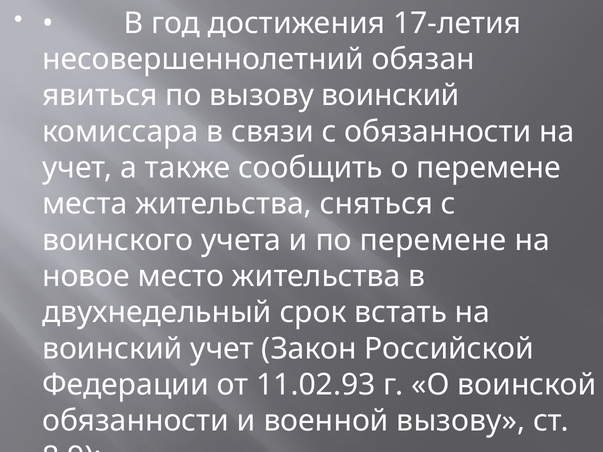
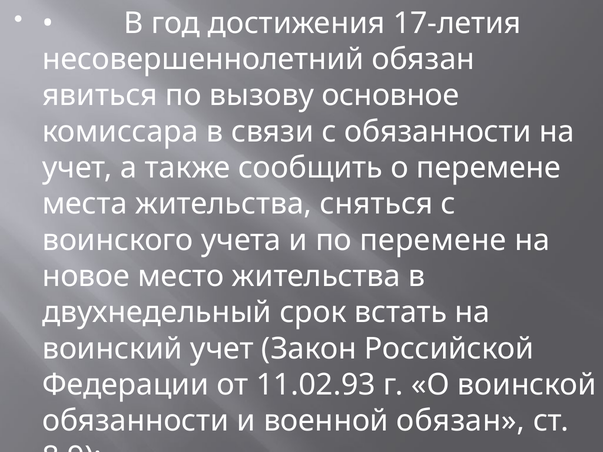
вызову воинский: воинский -> основное (390, 96)
военной вызову: вызову -> обязан (461, 421)
